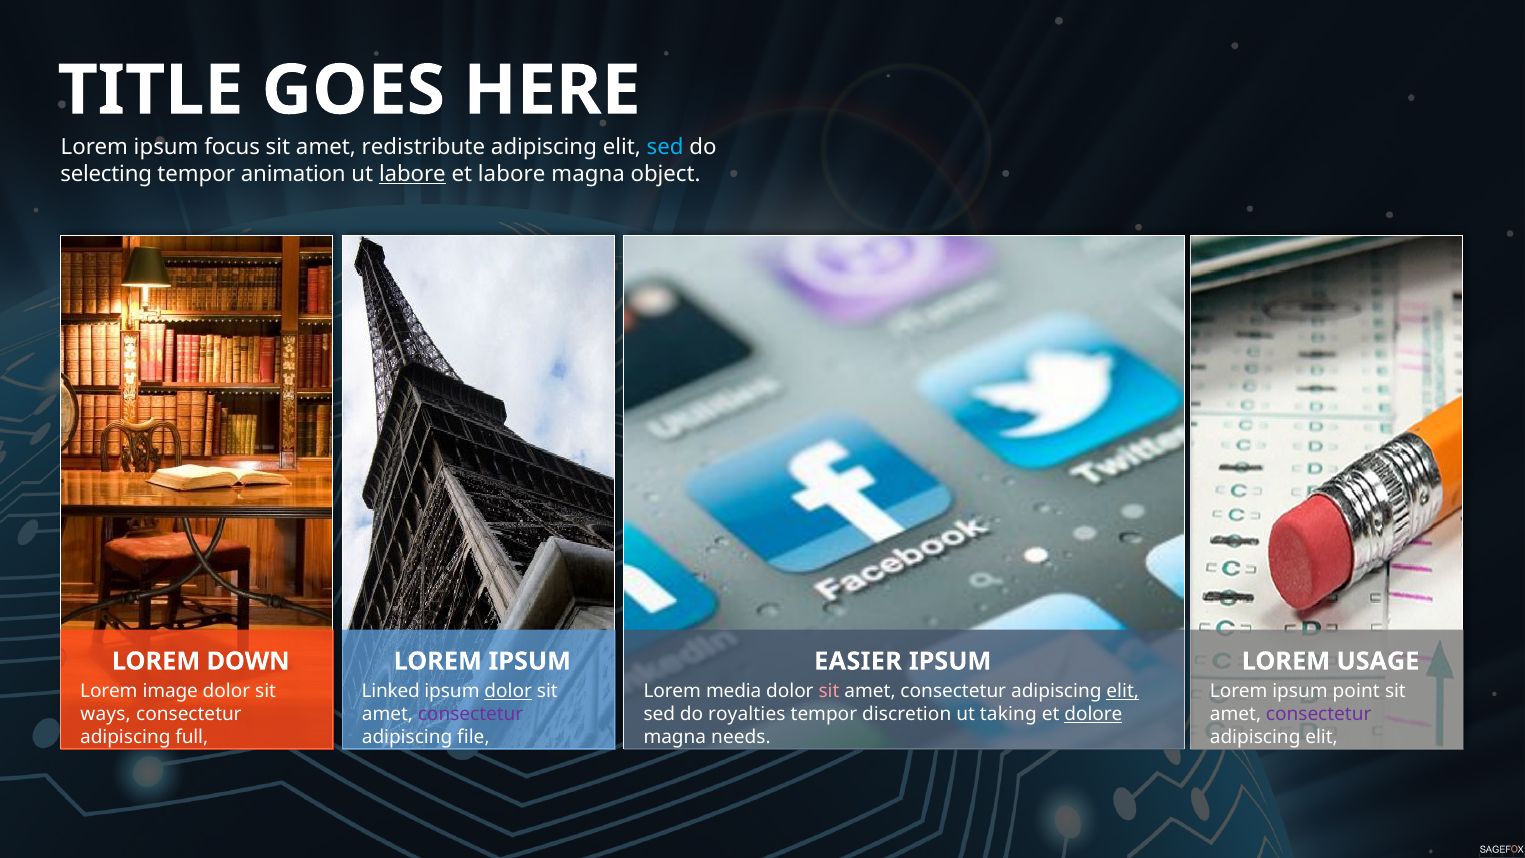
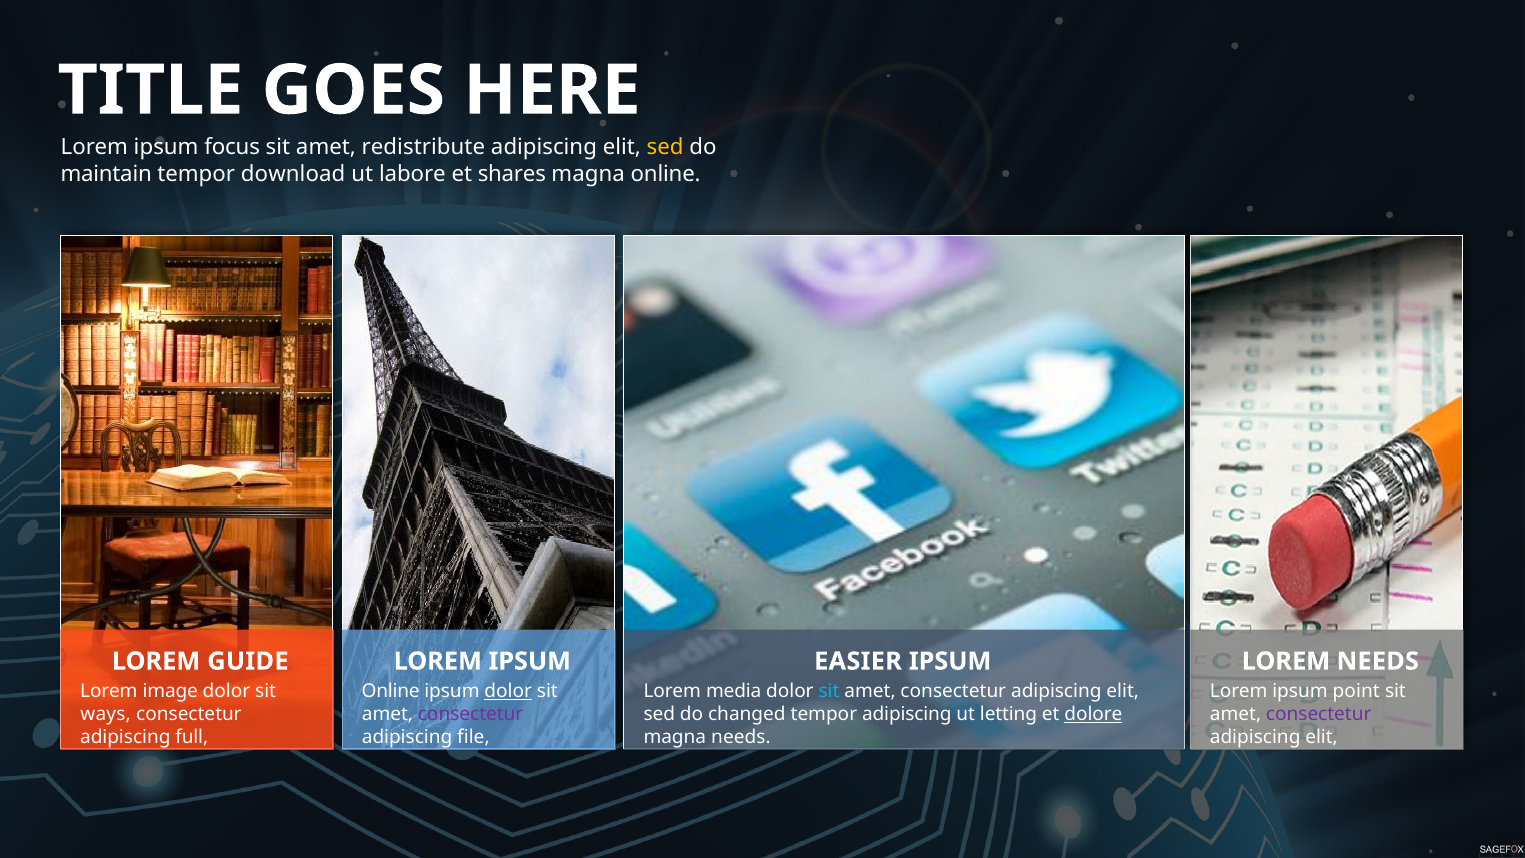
sed colour: light blue -> yellow (665, 147)
selecting: selecting -> maintain (106, 174)
animation: animation -> download (293, 174)
labore underline: present -> none (412, 174)
et labore: labore -> shares (512, 174)
magna object: object -> online (666, 174)
DOWN: DOWN -> GUIDE (248, 661)
LOREM USAGE: USAGE -> NEEDS (1378, 661)
Linked: Linked -> Online (391, 691)
sit colour: pink -> light blue (829, 691)
elit underline: present -> none (1123, 691)
royalties: royalties -> changed (747, 714)
tempor discretion: discretion -> adipiscing (907, 714)
taking: taking -> letting (1009, 714)
